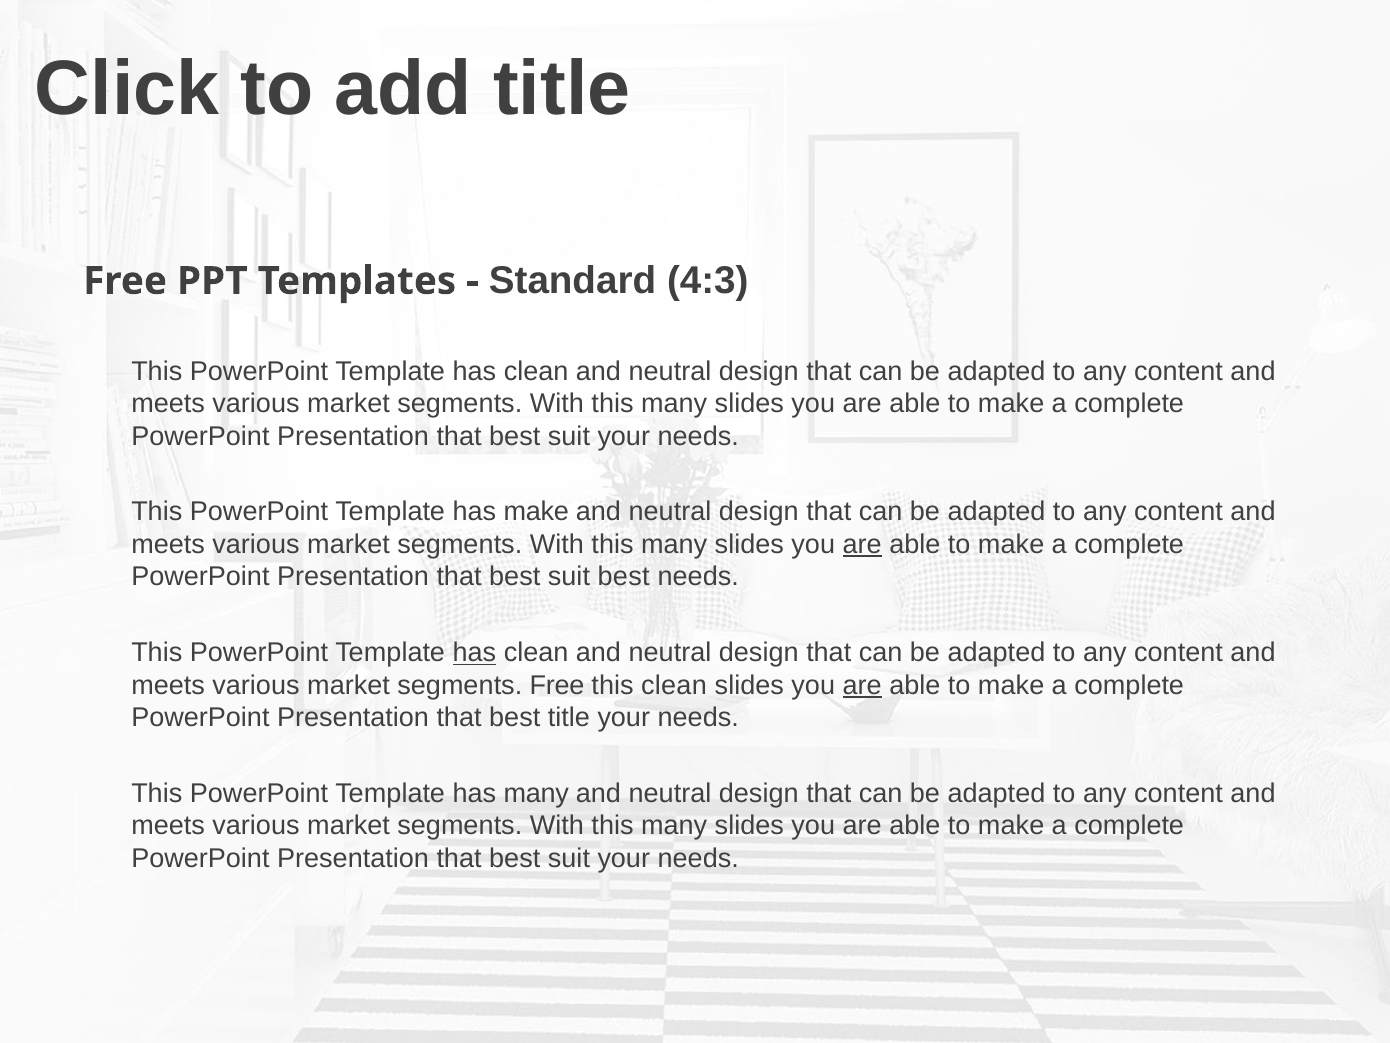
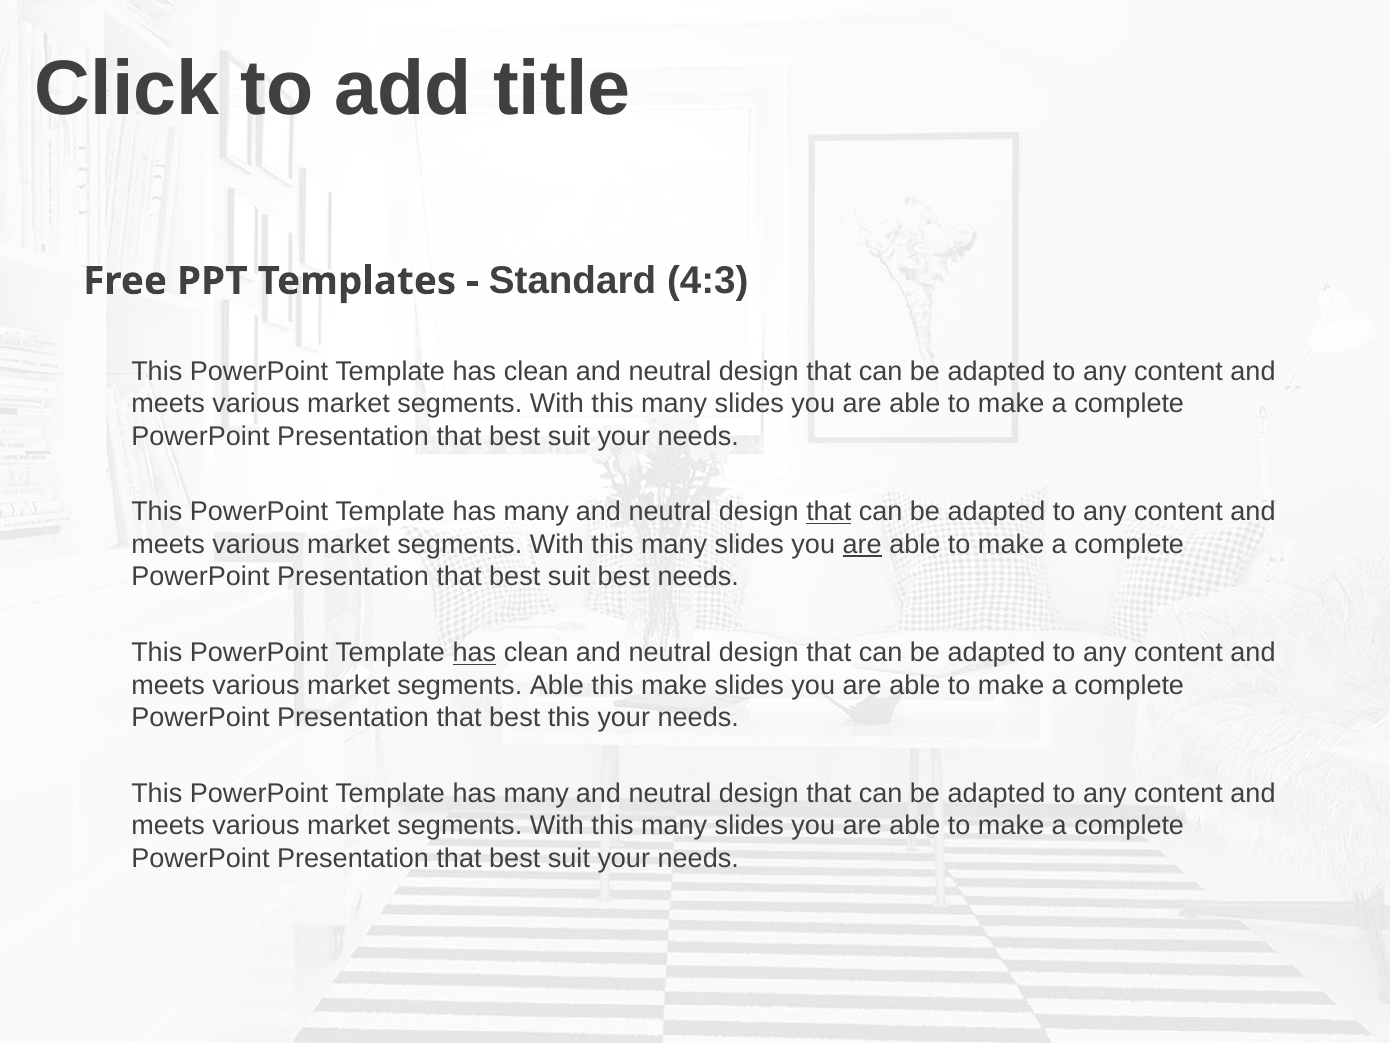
make: make -> many (536, 512)
that underline: none -> present (829, 512)
segments Free: Free -> Able (557, 685)
this clean: clean -> make (674, 685)
are underline: present -> none (862, 685)
best title: title -> this (569, 717)
